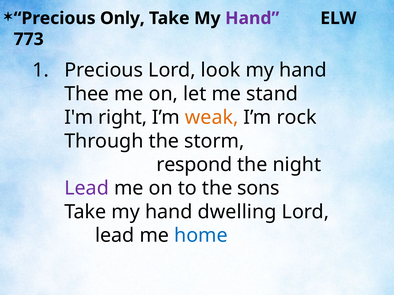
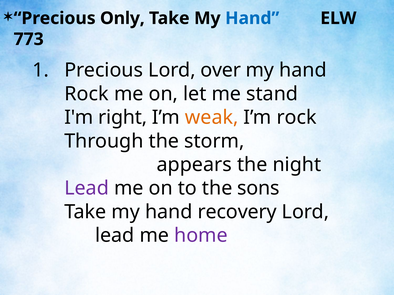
Hand colour: purple -> blue (252, 18)
look: look -> over (221, 70)
Thee: Thee -> Rock (87, 94)
respond: respond -> appears (194, 165)
dwelling: dwelling -> recovery (237, 212)
home colour: blue -> purple (201, 236)
